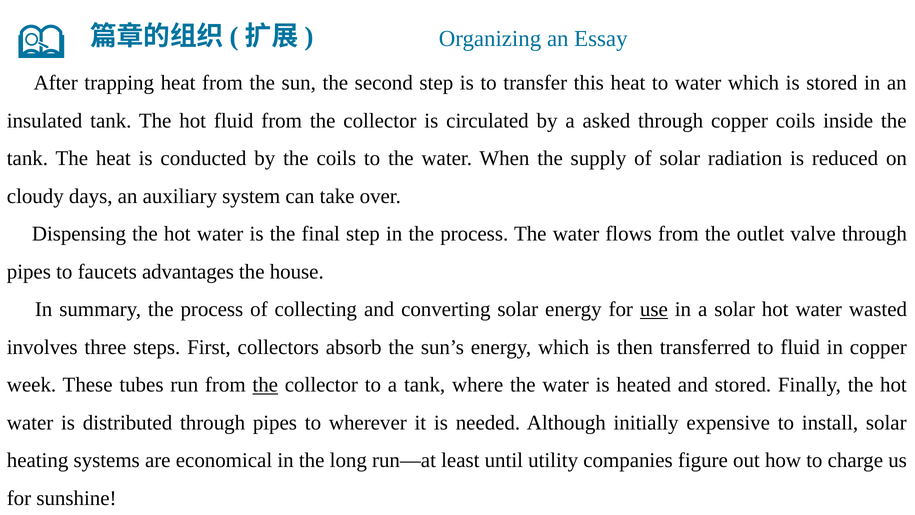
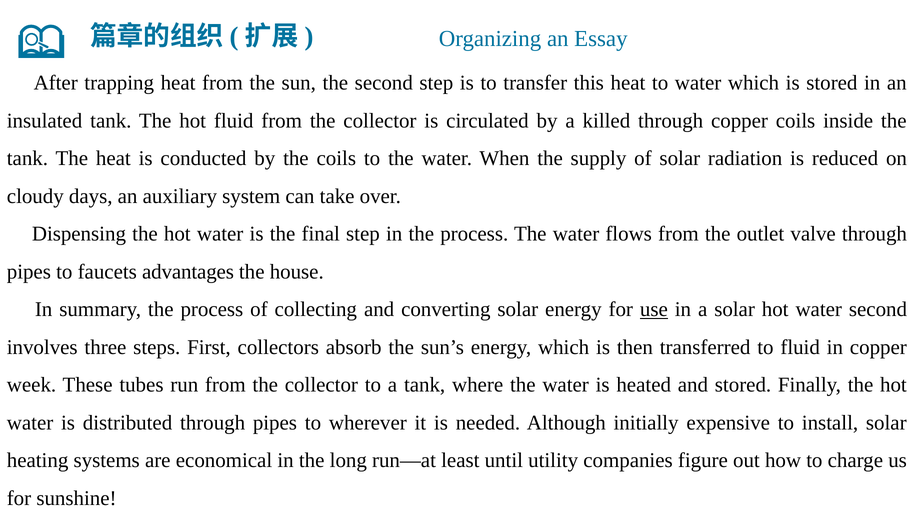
asked: asked -> killed (606, 121)
water wasted: wasted -> second (878, 309)
the underline: present -> none (265, 385)
